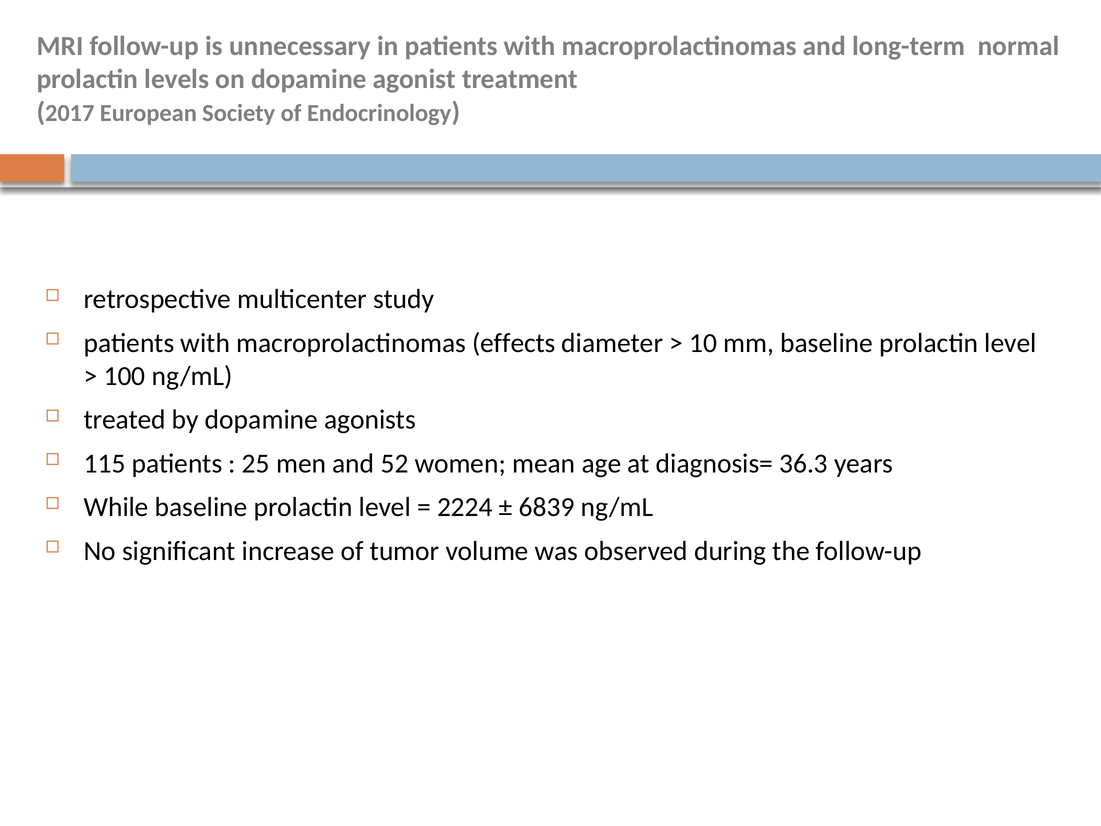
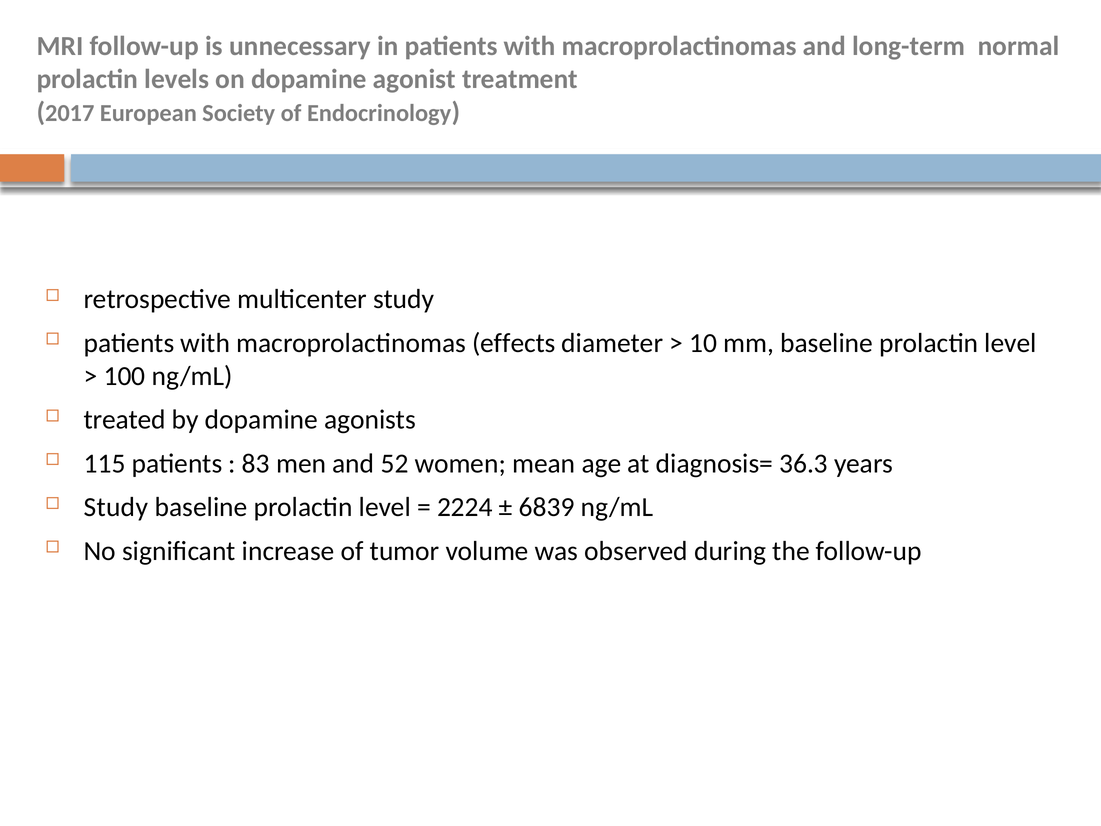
25: 25 -> 83 (256, 463)
While: While -> Study (116, 507)
